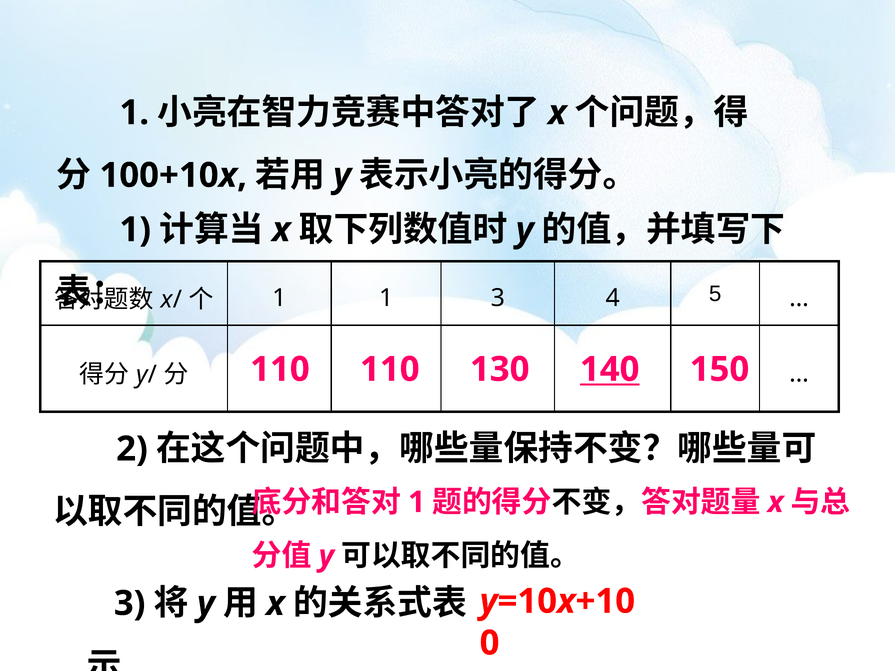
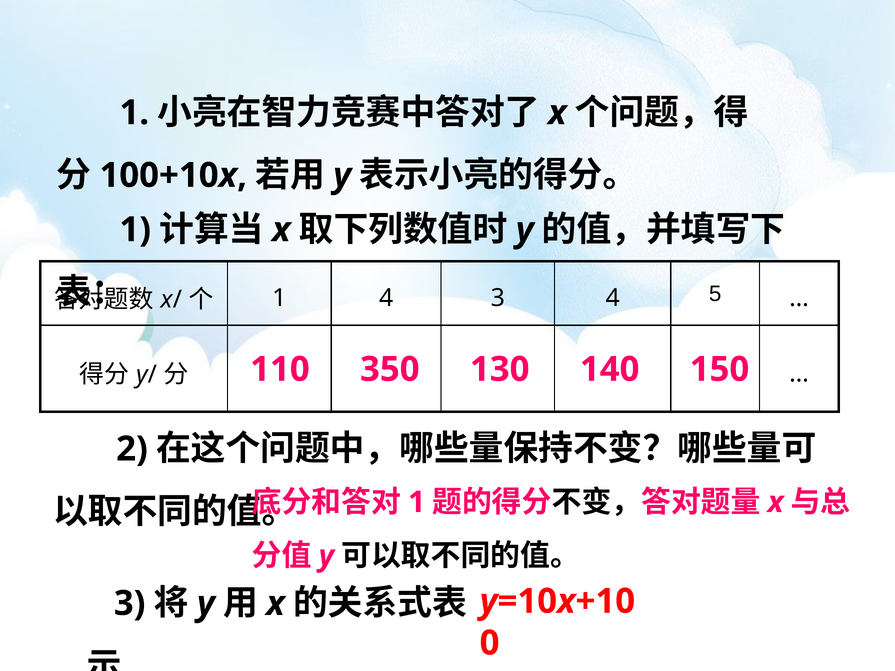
1 1: 1 -> 4 (386, 298)
110 110: 110 -> 350 (390, 370)
140 underline: present -> none (610, 370)
